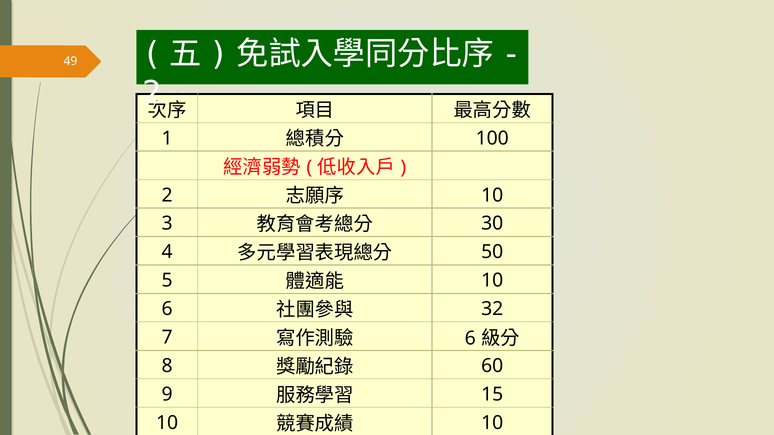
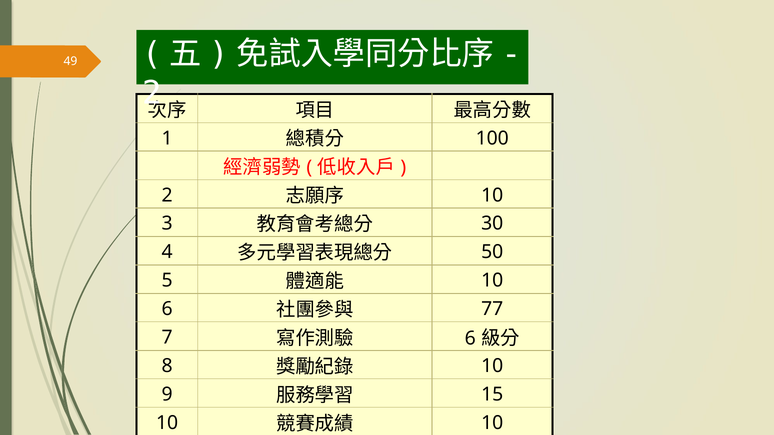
32: 32 -> 77 (492, 309)
60: 60 -> 10 (492, 366)
